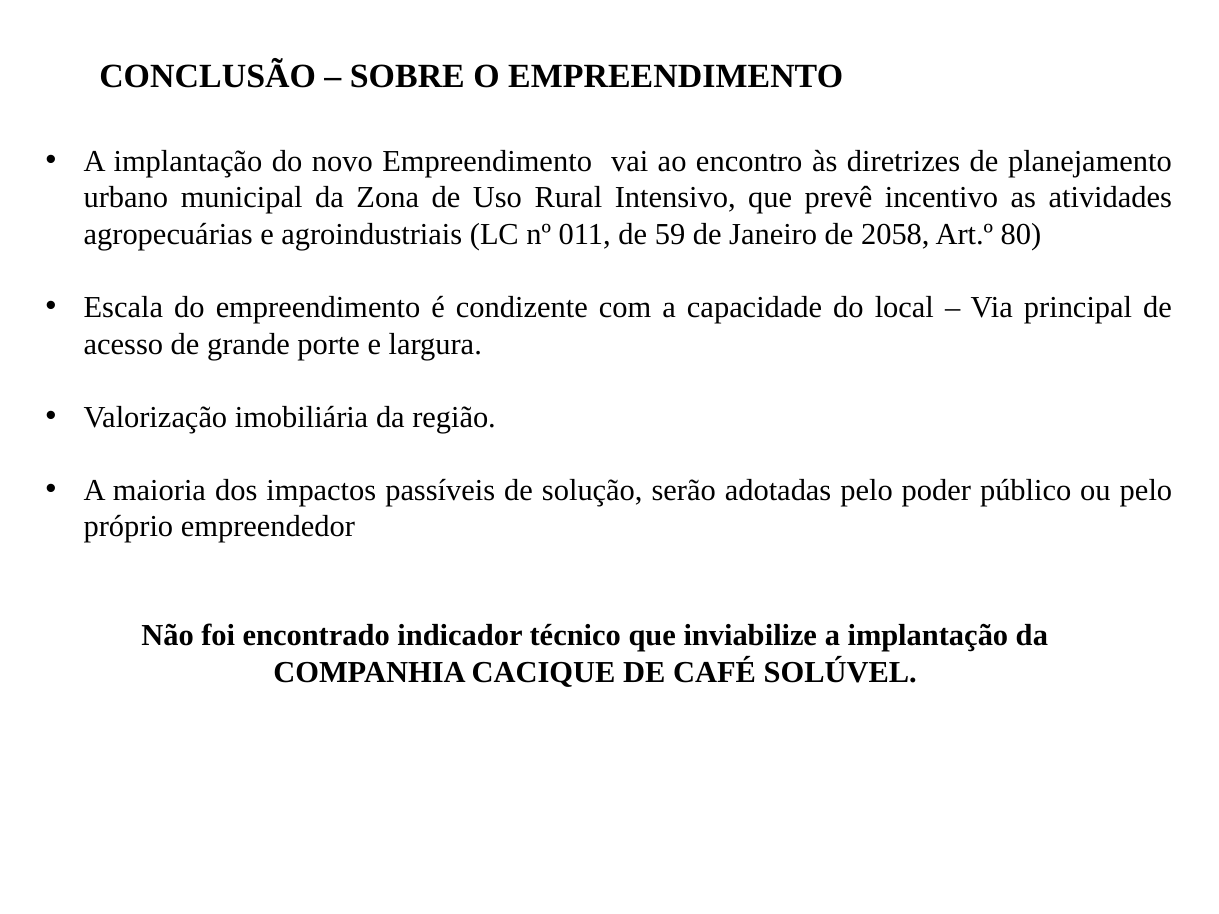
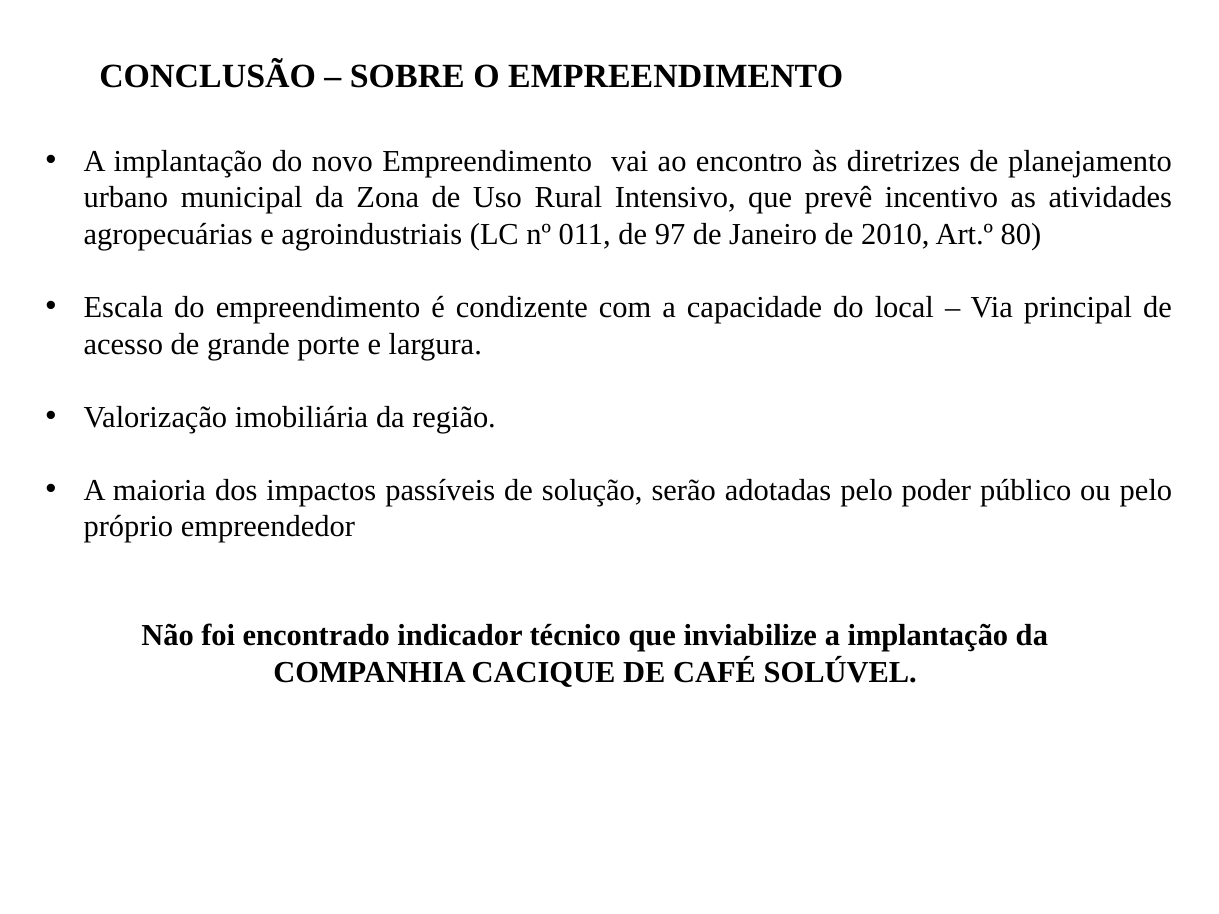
59: 59 -> 97 (670, 234)
2058: 2058 -> 2010 (895, 234)
